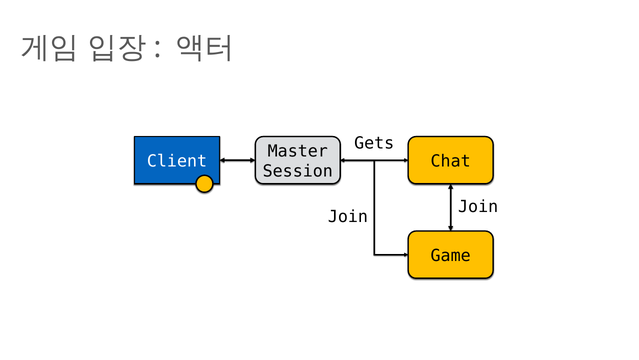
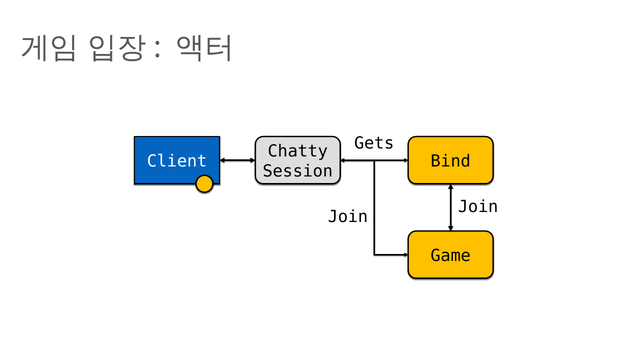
Master: Master -> Chatty (298, 151)
Chat: Chat -> Bind (451, 161)
